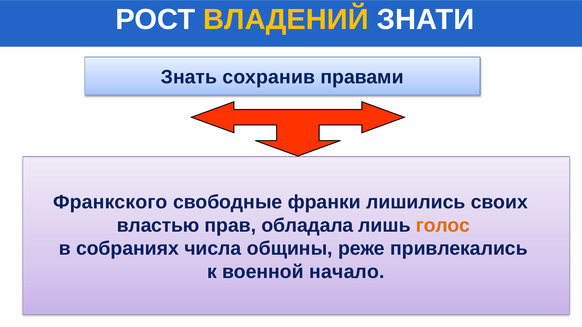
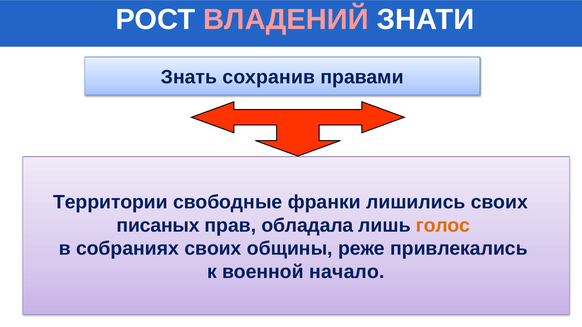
ВЛАДЕНИЙ colour: yellow -> pink (286, 20)
Франкского: Франкского -> Территории (110, 202)
властью: властью -> писаных (158, 226)
собраниях числа: числа -> своих (213, 249)
